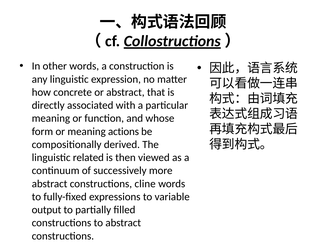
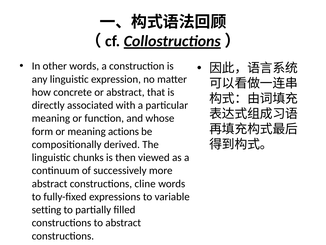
related: related -> chunks (88, 157)
output: output -> setting (47, 209)
